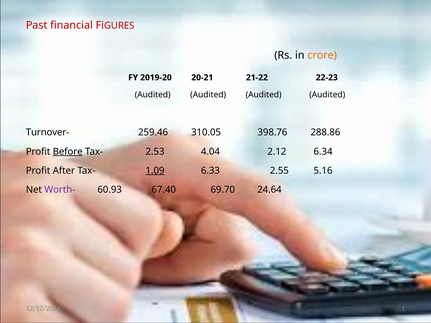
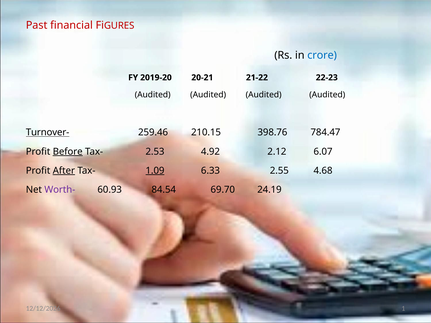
crore colour: orange -> blue (322, 55)
Turnover- underline: none -> present (48, 133)
310.05: 310.05 -> 210.15 (206, 133)
288.86: 288.86 -> 784.47 (325, 133)
4.04: 4.04 -> 4.92 (210, 152)
6.34: 6.34 -> 6.07 (323, 152)
After underline: none -> present (64, 171)
5.16: 5.16 -> 4.68 (323, 171)
67.40: 67.40 -> 84.54 (164, 190)
24.64: 24.64 -> 24.19 (269, 190)
